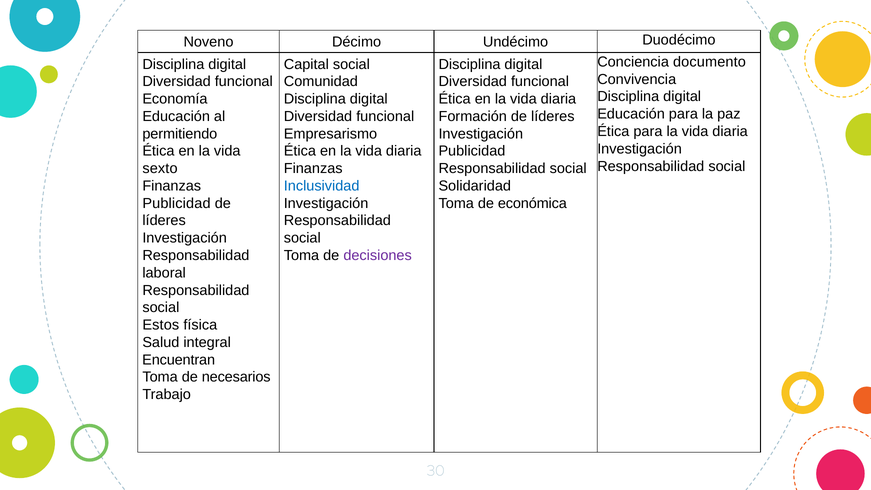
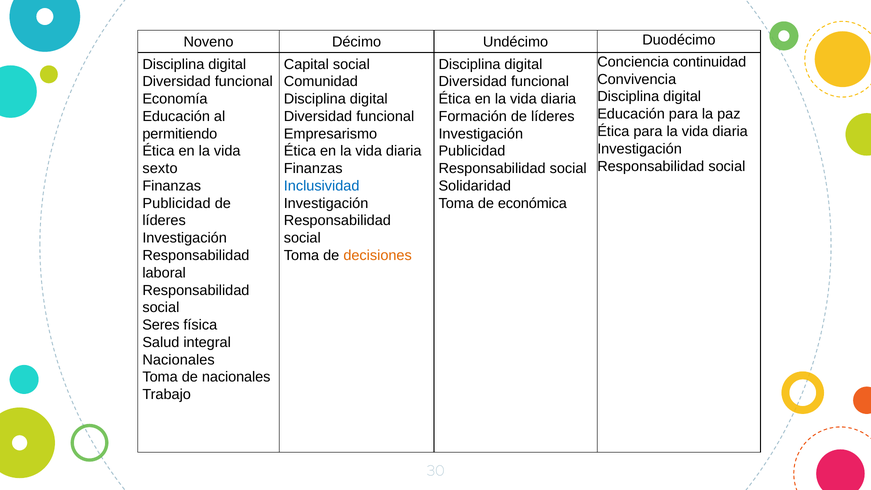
documento: documento -> continuidad (710, 62)
decisiones colour: purple -> orange (378, 255)
Estos: Estos -> Seres (161, 325)
Encuentran: Encuentran -> Nacionales (179, 360)
de necesarios: necesarios -> nacionales (236, 377)
